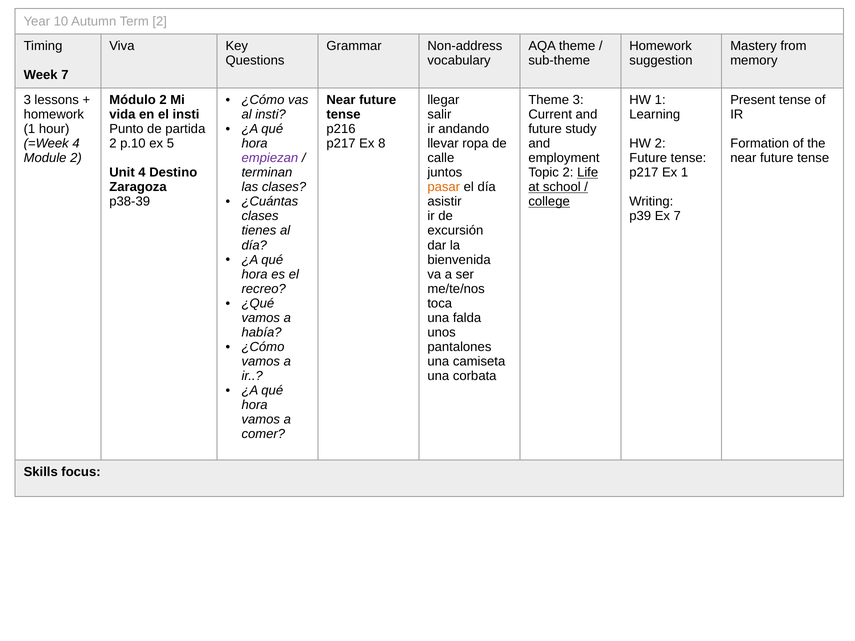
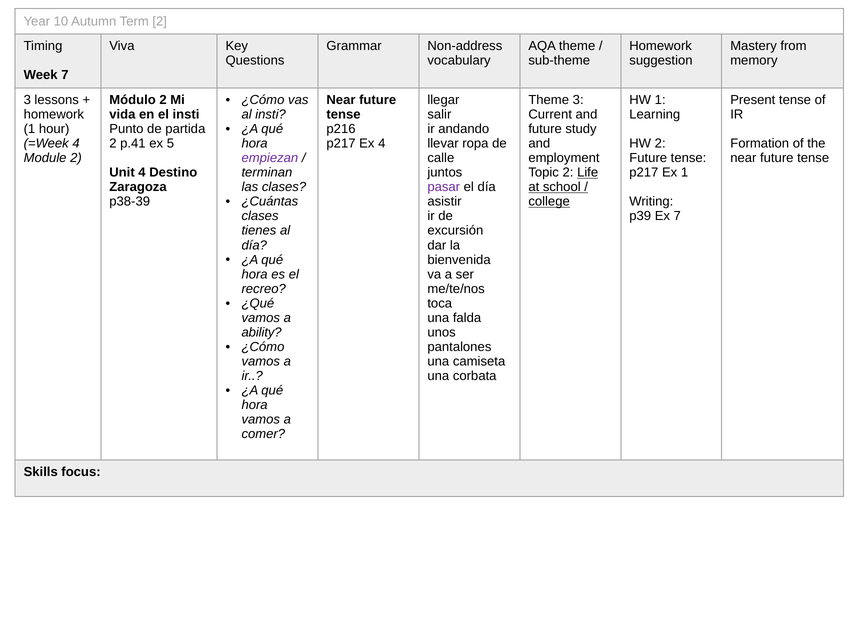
p.10: p.10 -> p.41 (133, 143)
Ex 8: 8 -> 4 (382, 143)
pasar colour: orange -> purple (444, 187)
había: había -> ability (262, 333)
